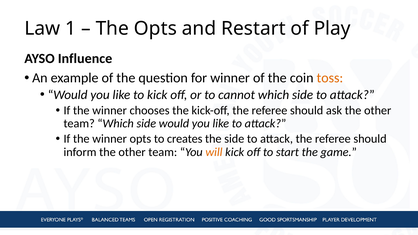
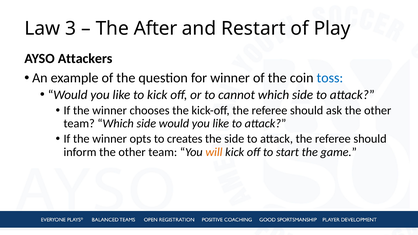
1: 1 -> 3 (71, 29)
The Opts: Opts -> After (156, 29)
Influence: Influence -> Attackers (85, 59)
toss colour: orange -> blue (330, 78)
